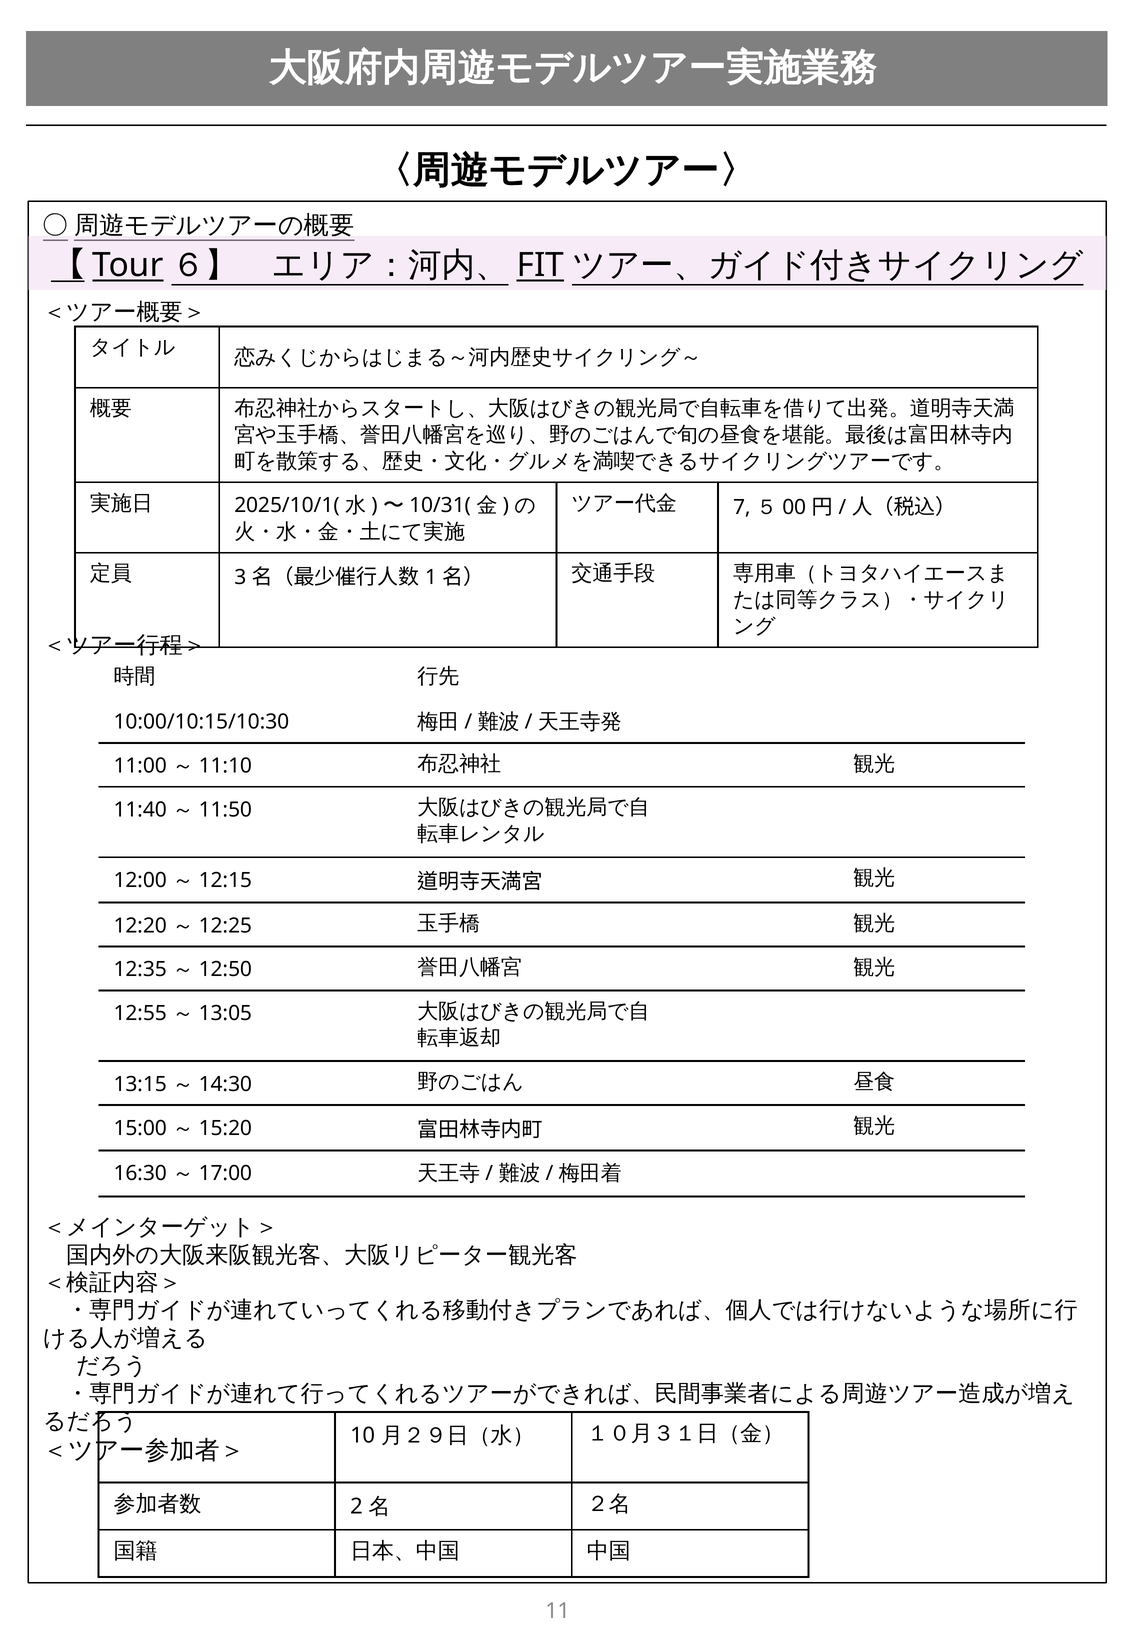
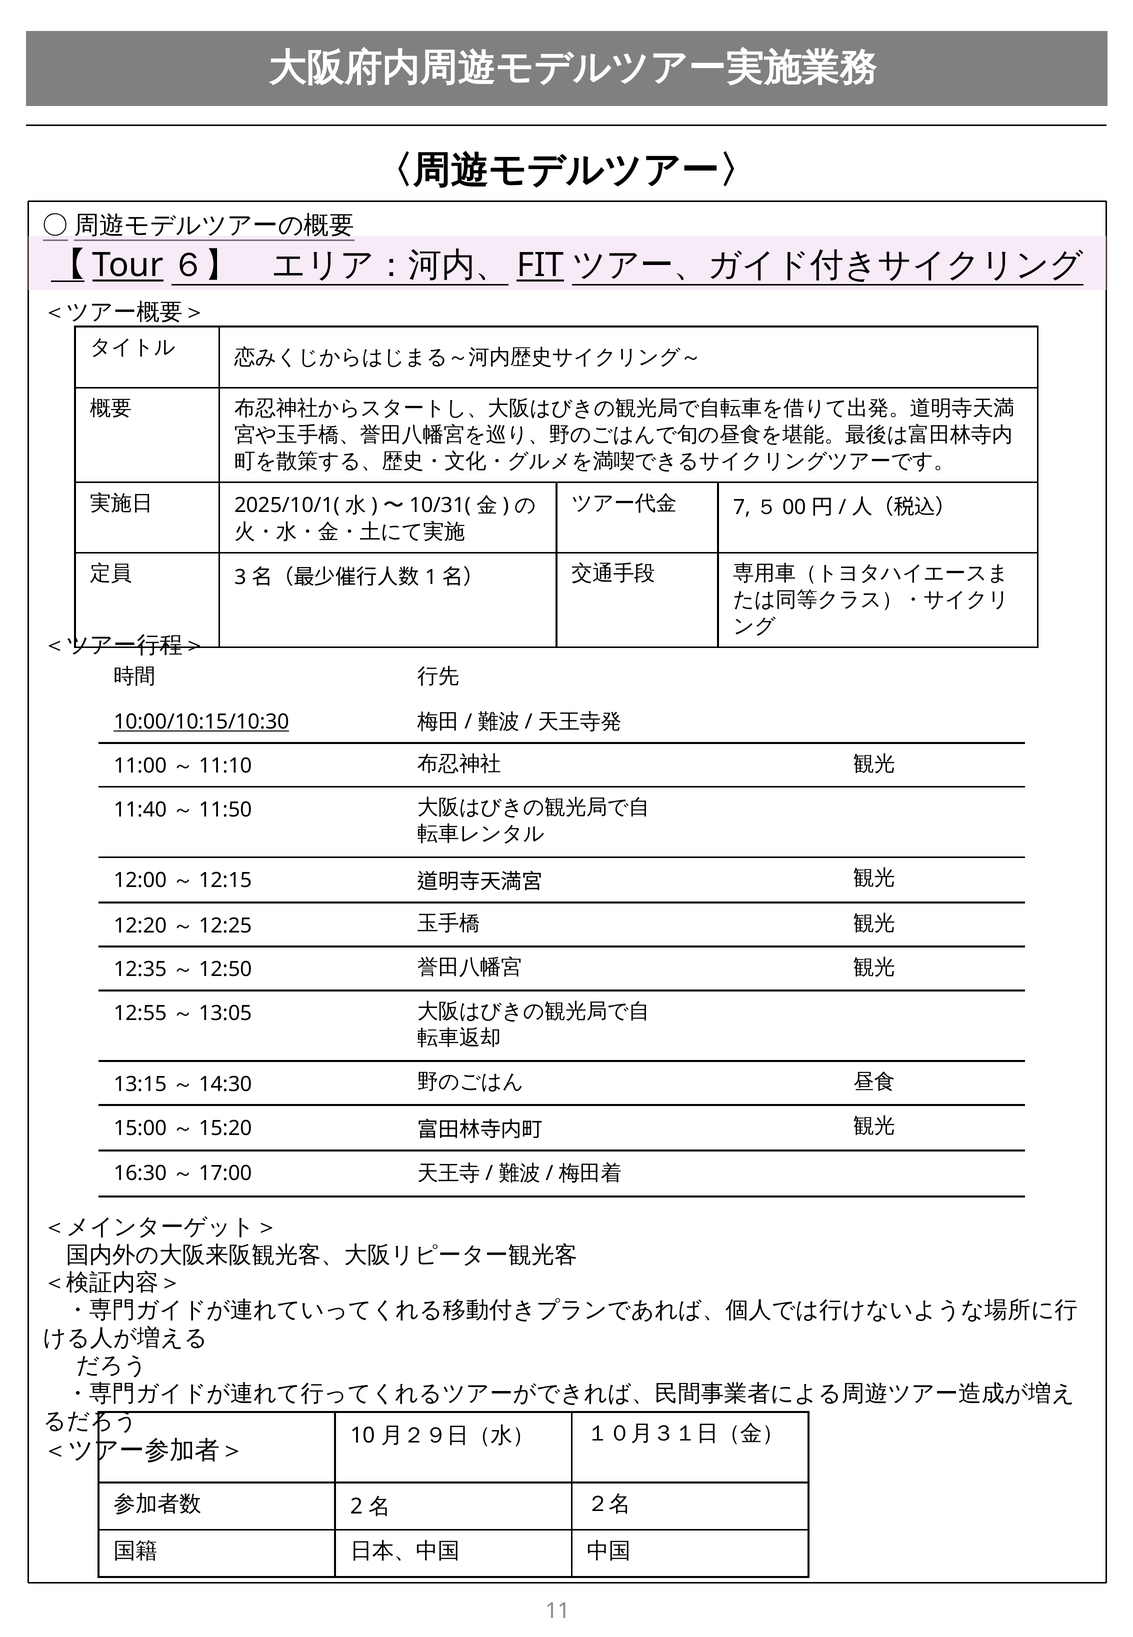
10:00/10:15/10:30 underline: none -> present (201, 722)
